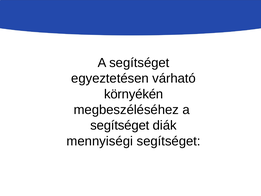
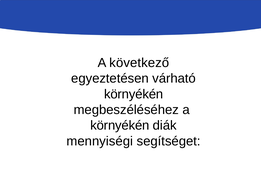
segítséget: segítséget -> következő (139, 63)
segítséget: segítséget -> környékén (120, 125)
